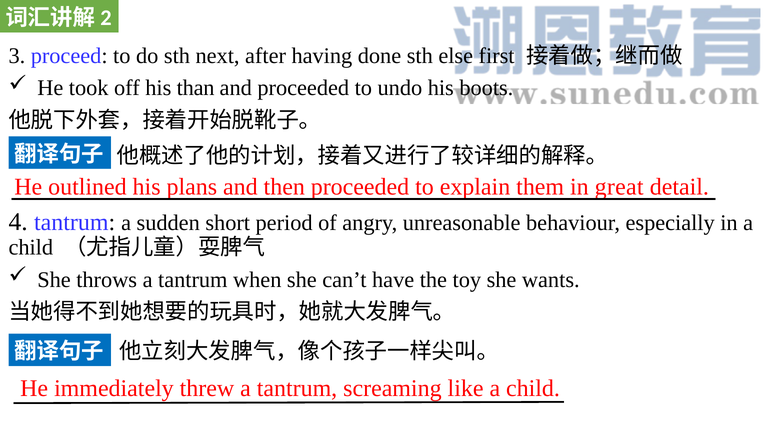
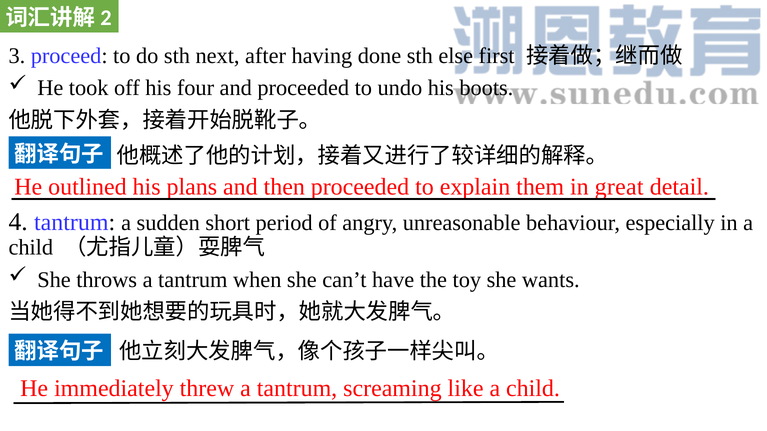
than: than -> four (196, 88)
